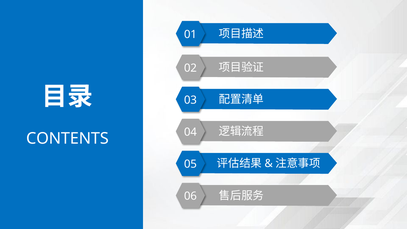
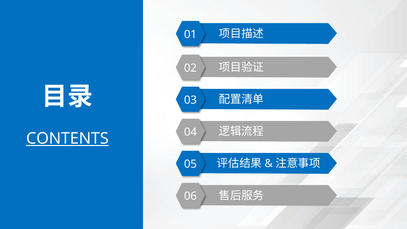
CONTENTS underline: none -> present (67, 139)
